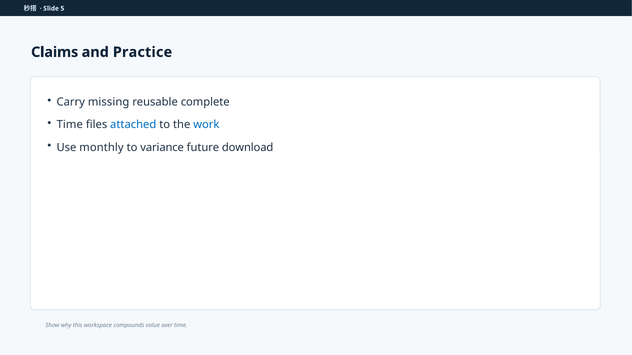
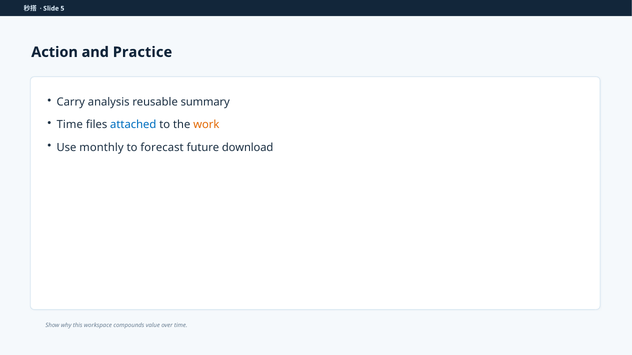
Claims: Claims -> Action (55, 52)
missing: missing -> analysis (109, 102)
complete: complete -> summary (205, 102)
work colour: blue -> orange (206, 125)
variance: variance -> forecast (162, 148)
